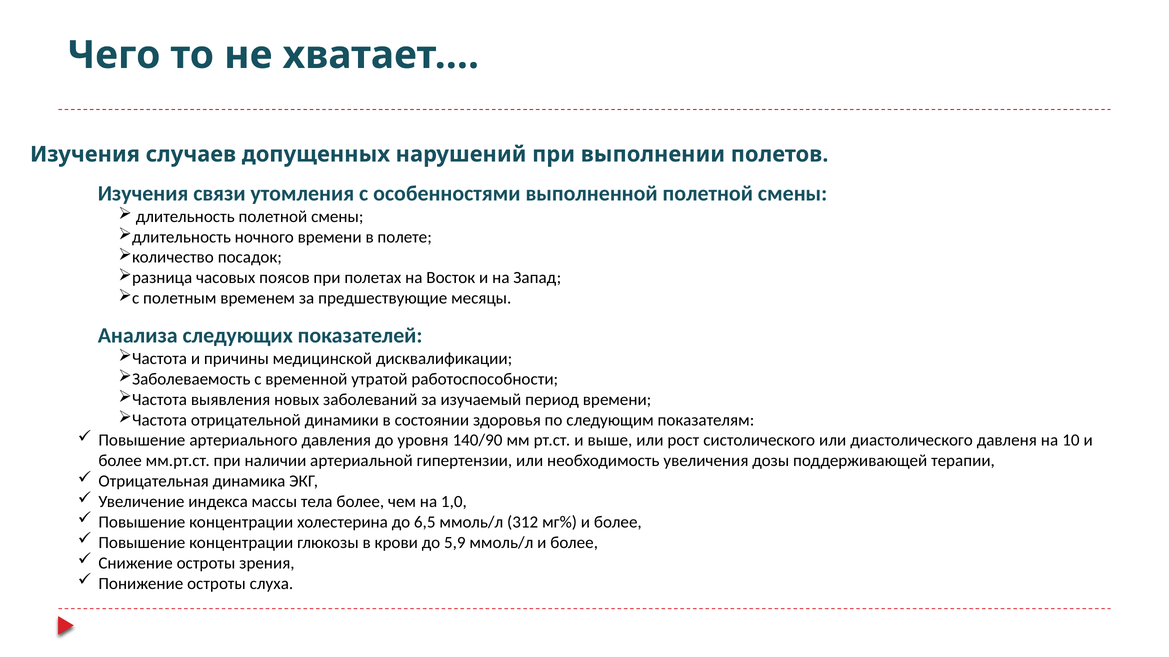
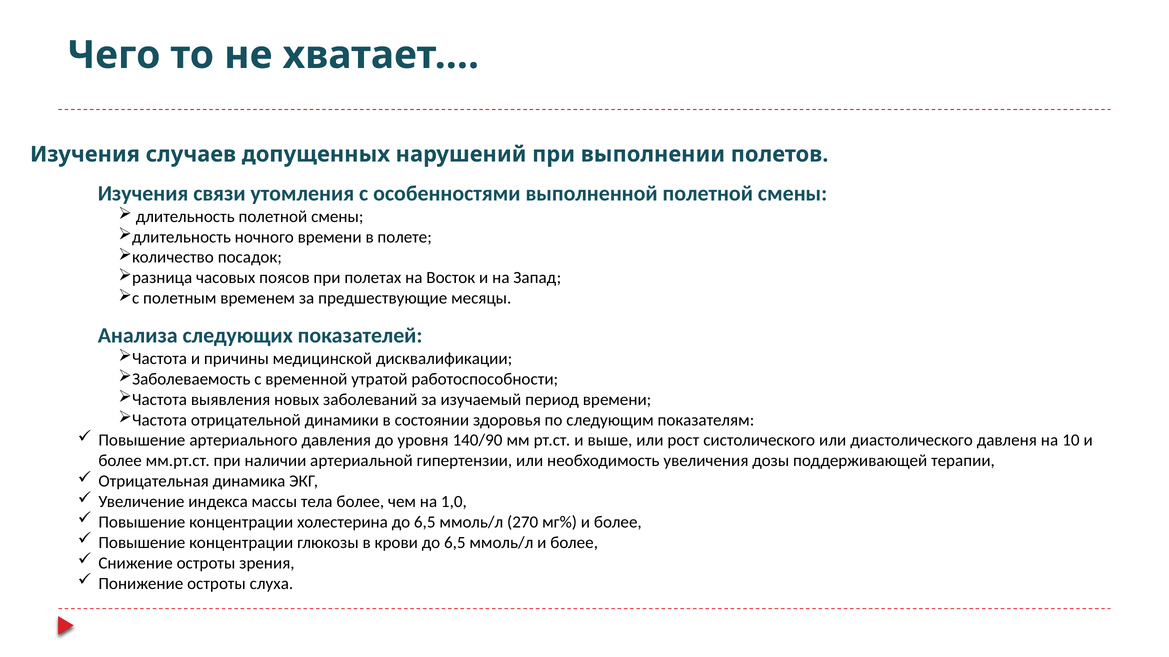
312: 312 -> 270 (523, 523)
крови до 5,9: 5,9 -> 6,5 (455, 543)
